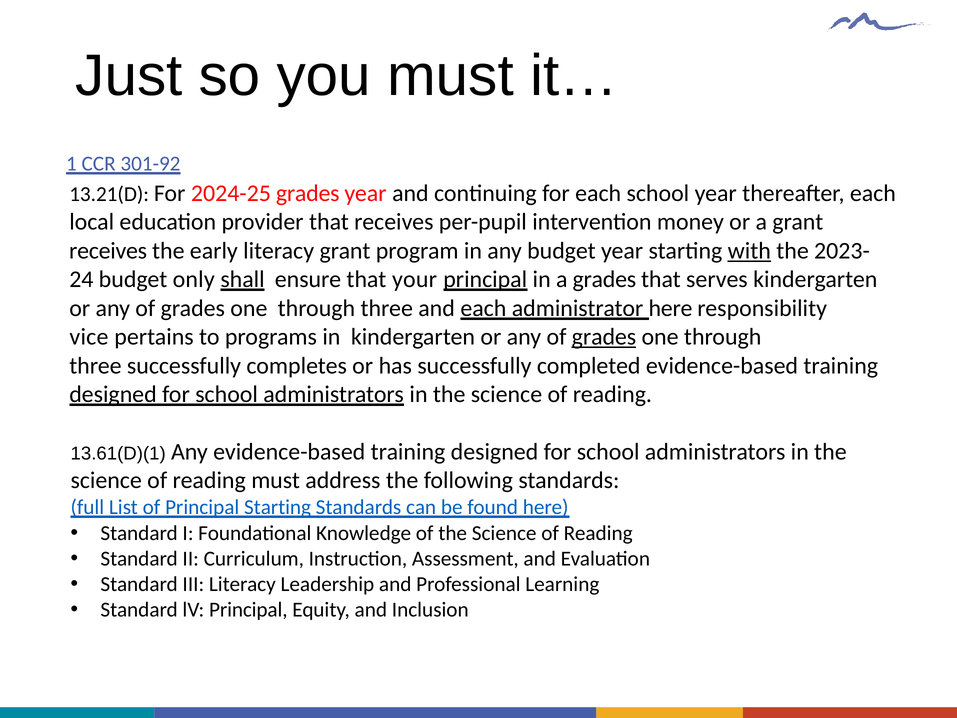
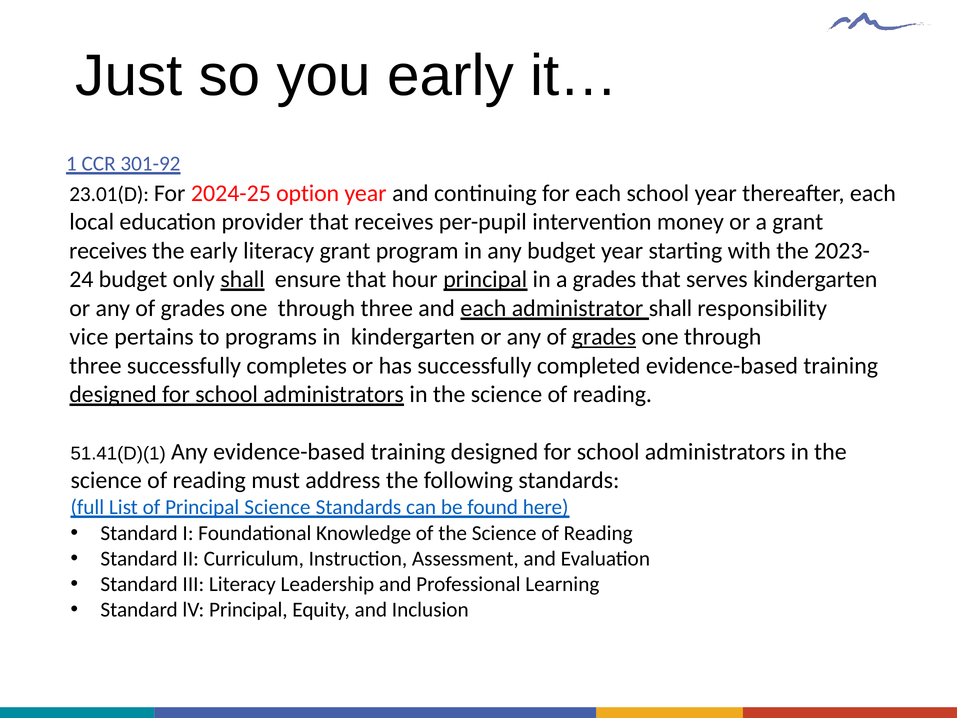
you must: must -> early (451, 76)
13.21(D: 13.21(D -> 23.01(D (109, 194)
2024-25 grades: grades -> option (308, 193)
with underline: present -> none (749, 251)
your: your -> hour (415, 279)
administrator here: here -> shall (671, 308)
13.61(D)(1: 13.61(D)(1 -> 51.41(D)(1 (118, 453)
Principal Starting: Starting -> Science (277, 507)
